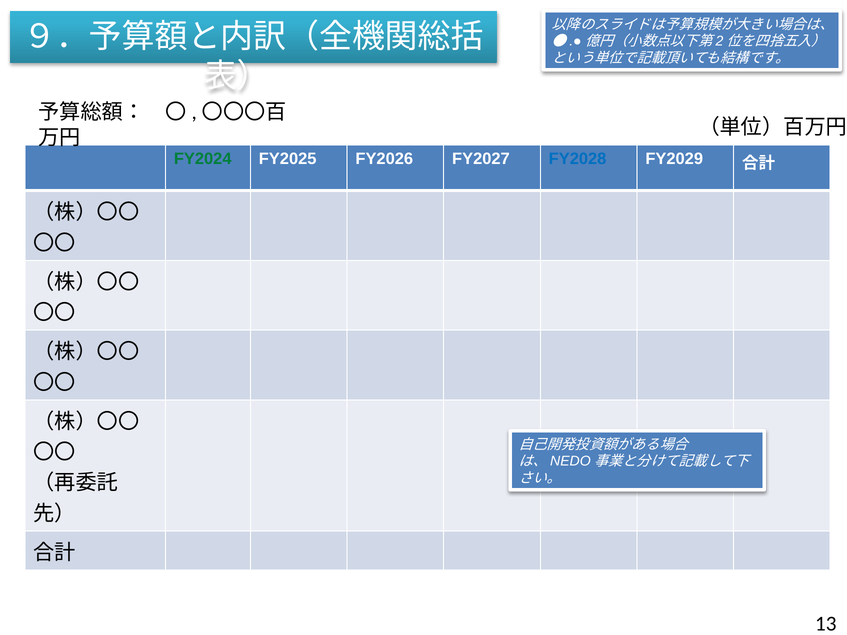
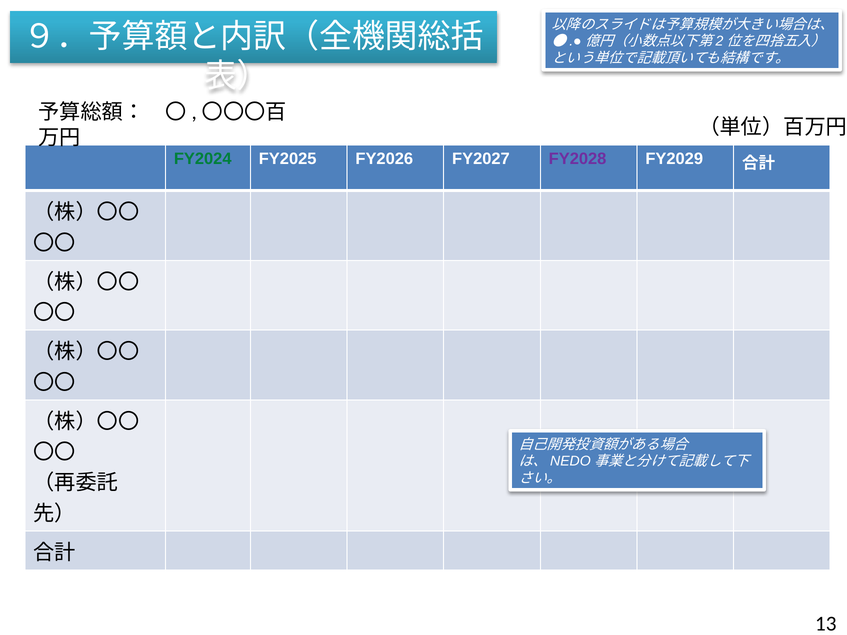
FY2028 colour: blue -> purple (578, 159)
